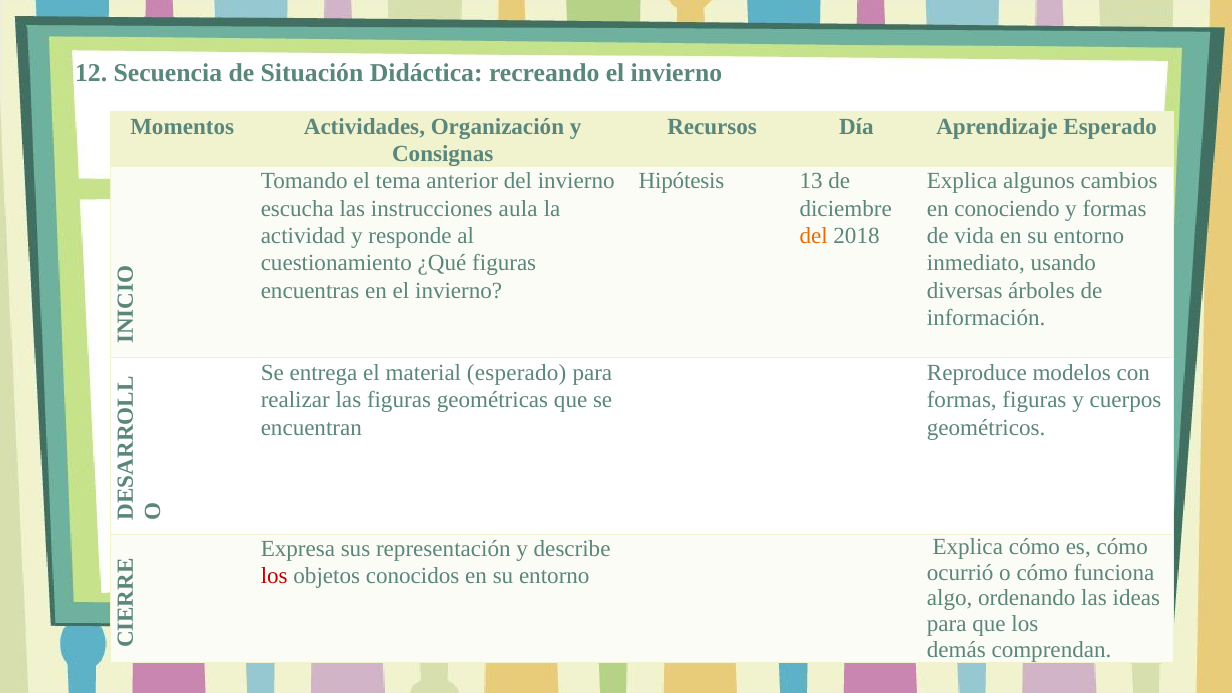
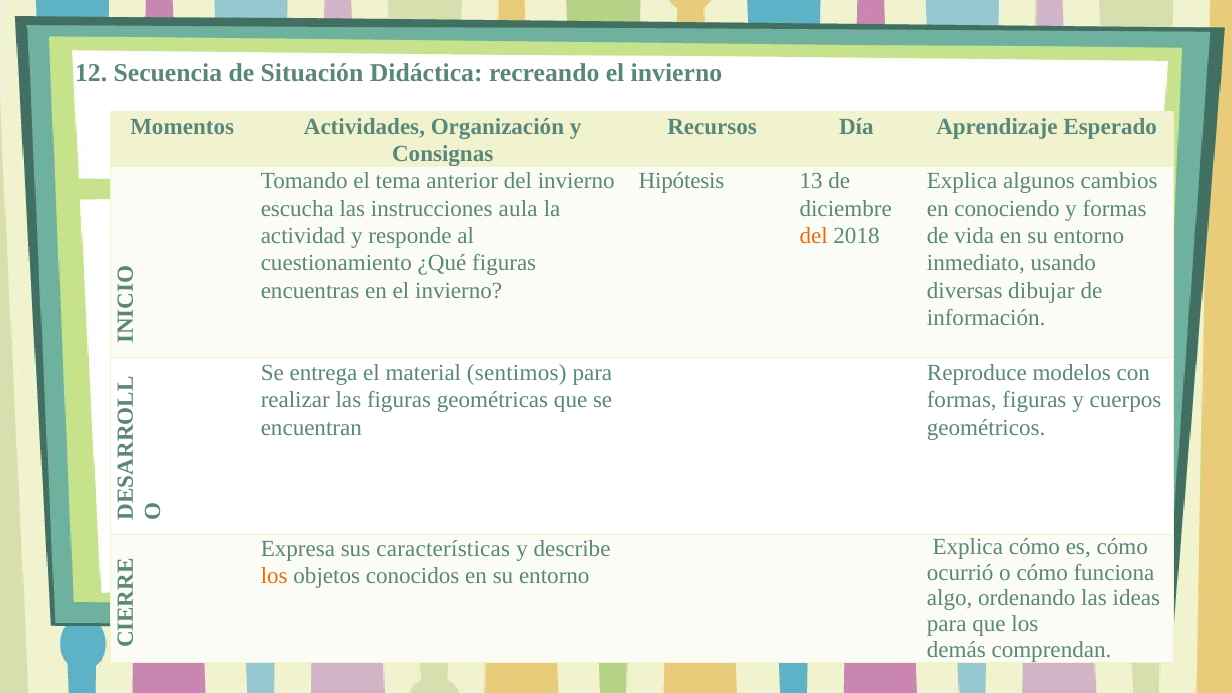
árboles: árboles -> dibujar (1041, 291)
material esperado: esperado -> sentimos (517, 373)
representación: representación -> características (443, 549)
los colour: red -> orange (274, 576)
